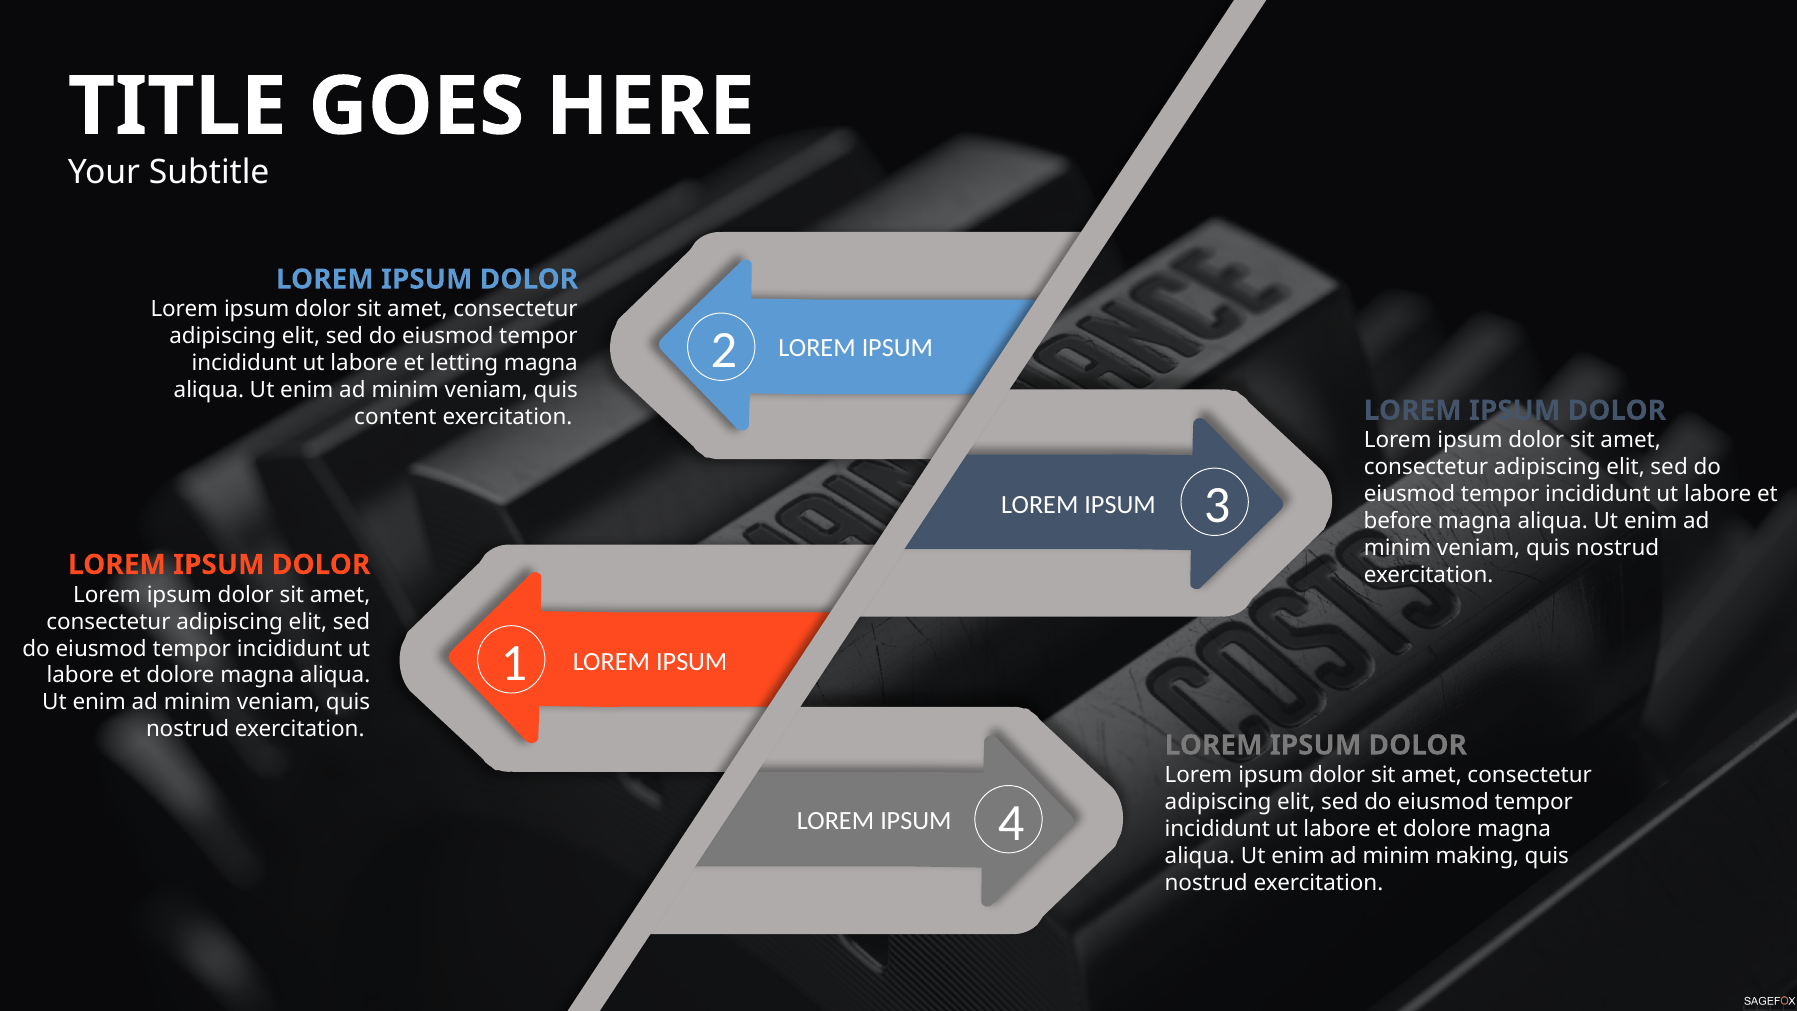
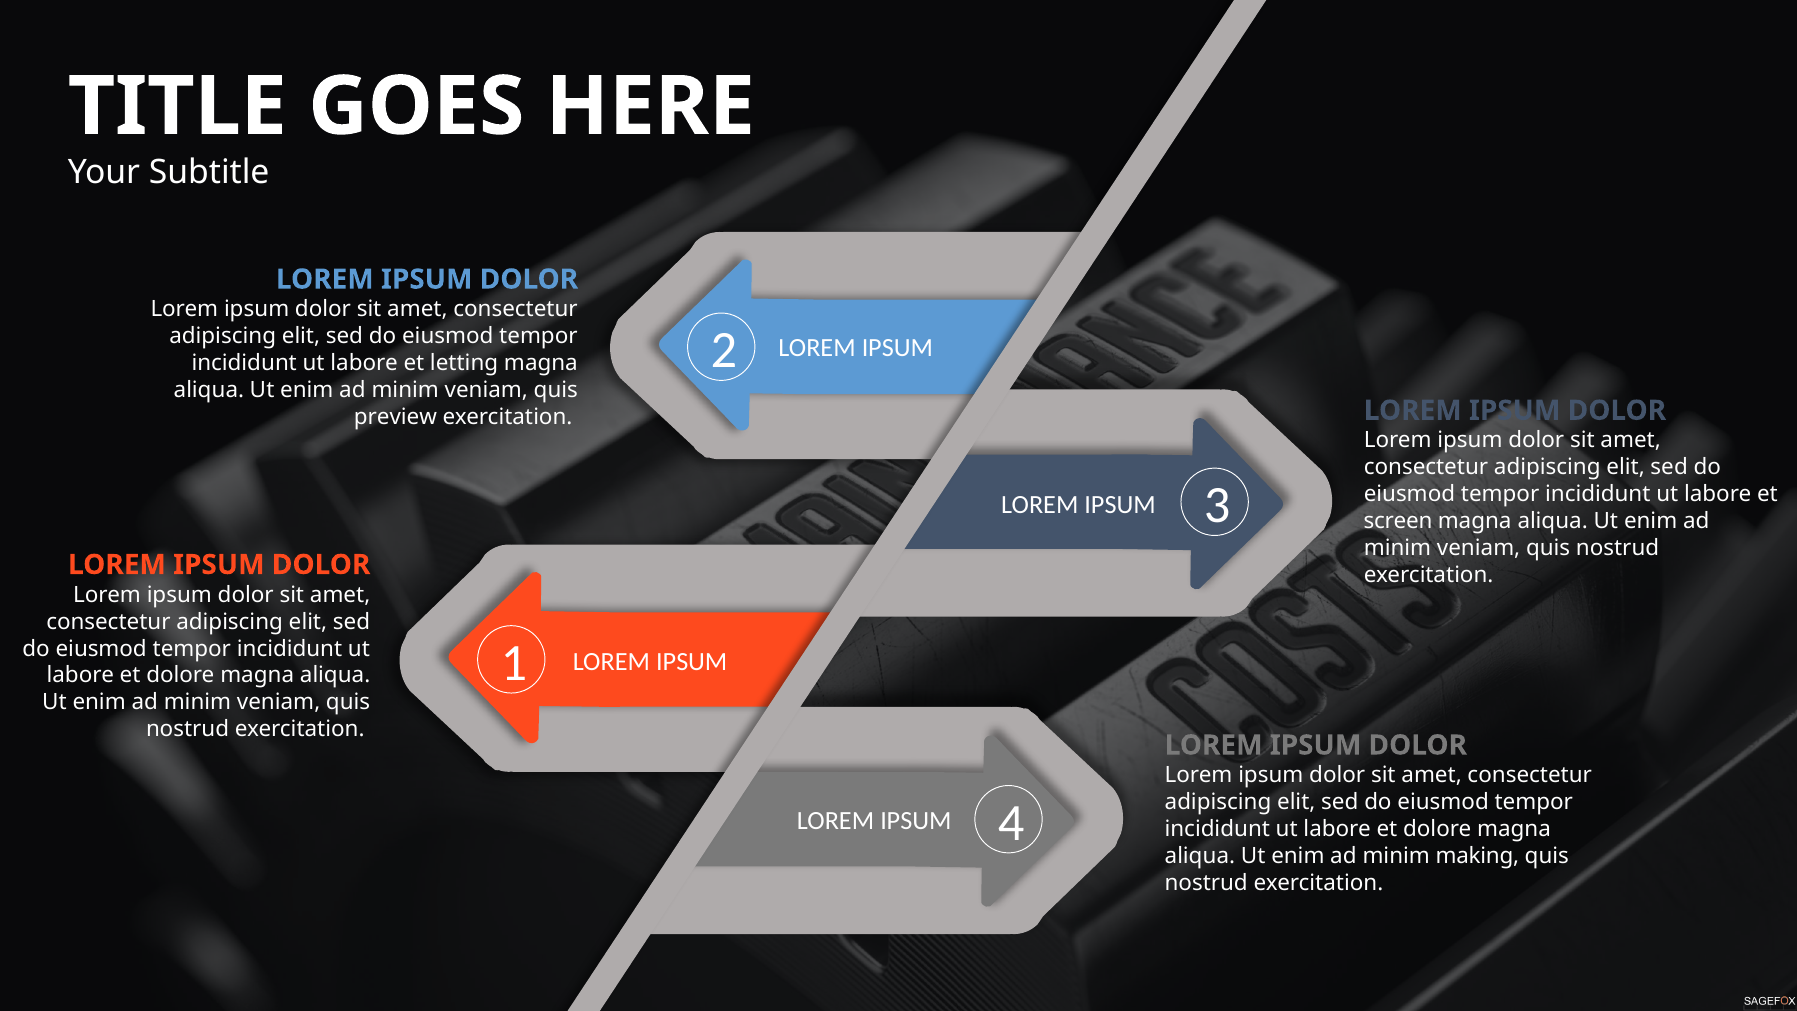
content: content -> preview (395, 417)
before: before -> screen (1398, 521)
